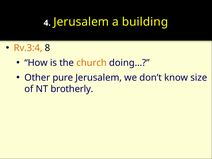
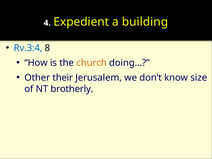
4 Jerusalem: Jerusalem -> Expedient (81, 22)
Rv.3:4 colour: orange -> blue (28, 48)
pure: pure -> their (63, 78)
